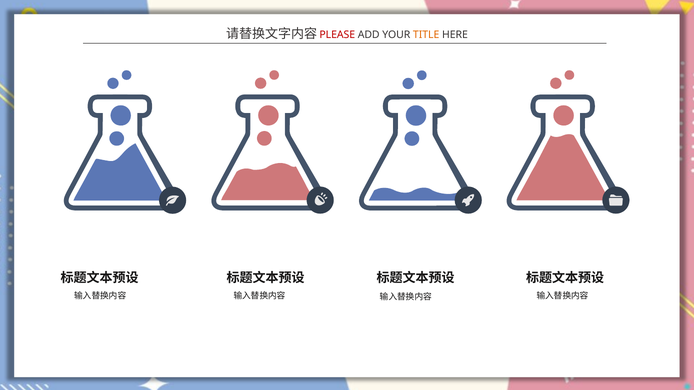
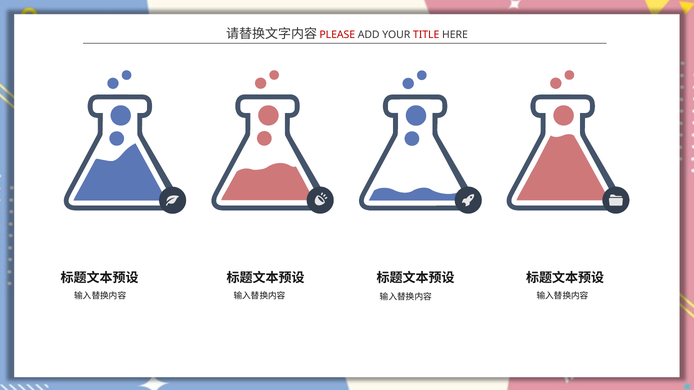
TITLE colour: orange -> red (426, 35)
